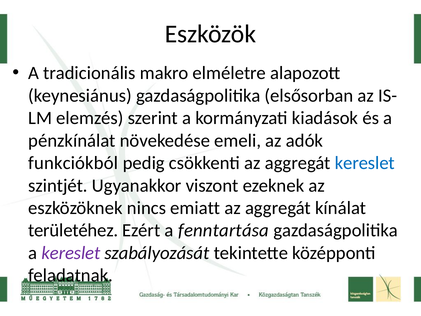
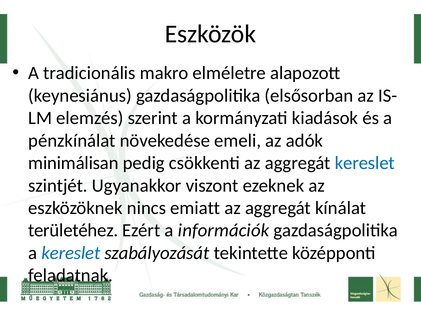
funkciókból: funkciókból -> minimálisan (73, 163)
fenntartása: fenntartása -> információk (224, 230)
kereslet colour: purple -> blue (71, 253)
